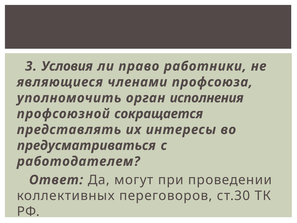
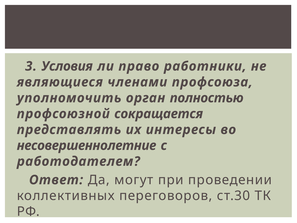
исполнения: исполнения -> полностью (207, 98)
предусматриваться: предусматриваться -> несовершеннолетние (87, 145)
